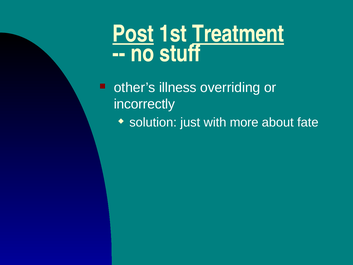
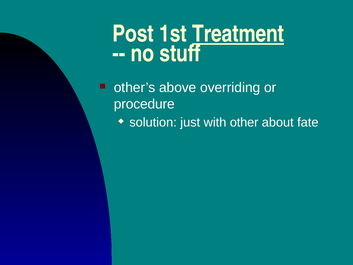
Post underline: present -> none (133, 34)
illness: illness -> above (178, 87)
incorrectly: incorrectly -> procedure (144, 104)
more: more -> other (244, 122)
